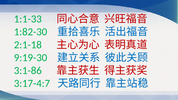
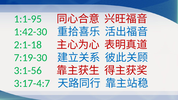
1:1-33: 1:1-33 -> 1:1-95 (28, 19)
1:82-30: 1:82-30 -> 1:42-30 (31, 32)
9:19-30: 9:19-30 -> 7:19-30 (31, 58)
3:1-86: 3:1-86 -> 3:1-56 (28, 71)
